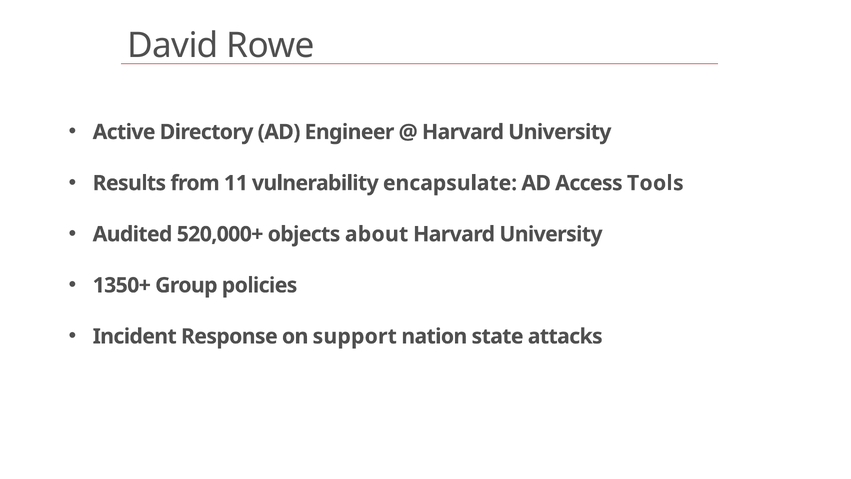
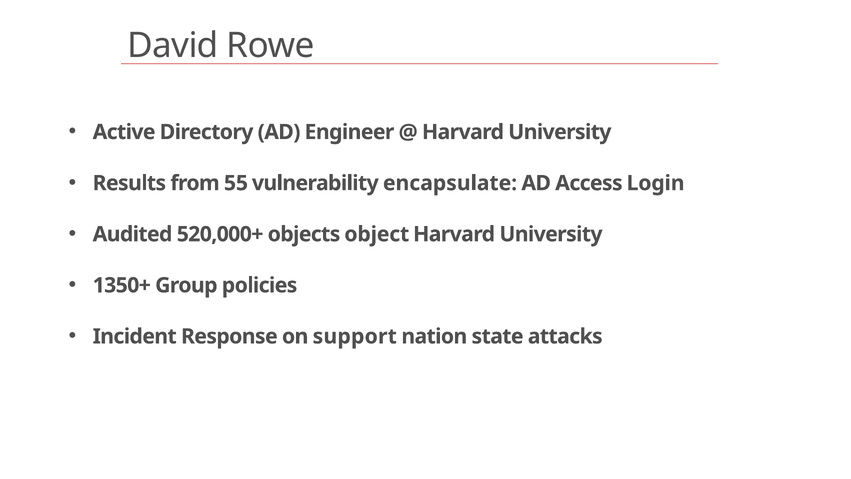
11: 11 -> 55 (236, 183)
Tools: Tools -> Login (656, 183)
about: about -> object (377, 234)
